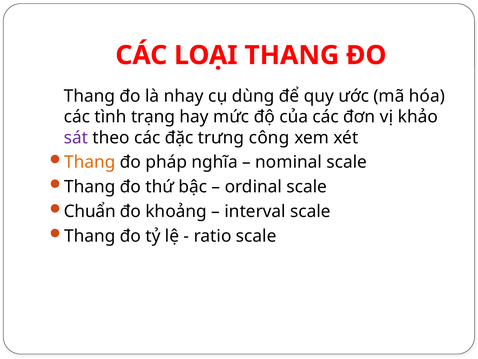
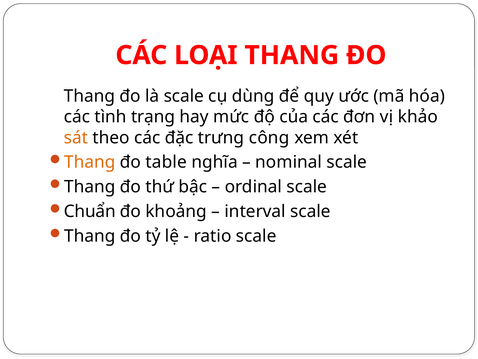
là nhay: nhay -> scale (184, 96)
sát colour: purple -> orange (76, 137)
pháp: pháp -> table (166, 162)
